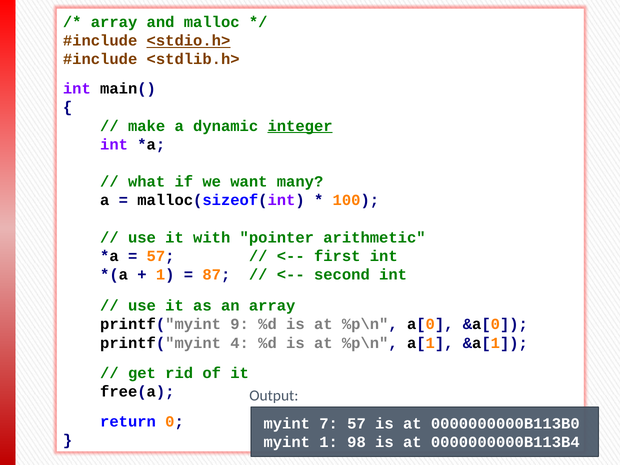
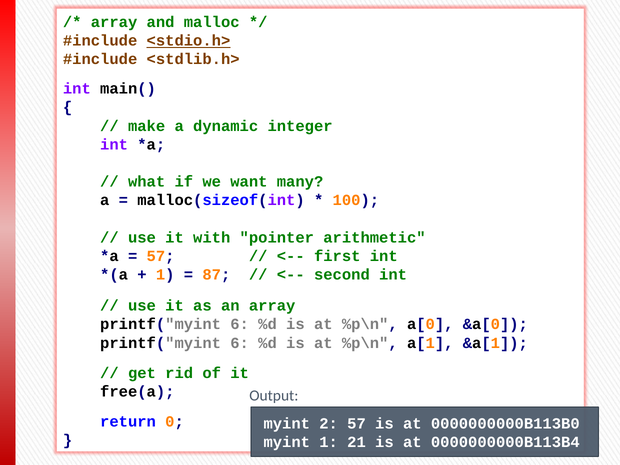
integer underline: present -> none (300, 126)
9: 9 -> 6 (240, 324)
4: 4 -> 6 (240, 343)
7: 7 -> 2 (329, 424)
98: 98 -> 21 (357, 442)
